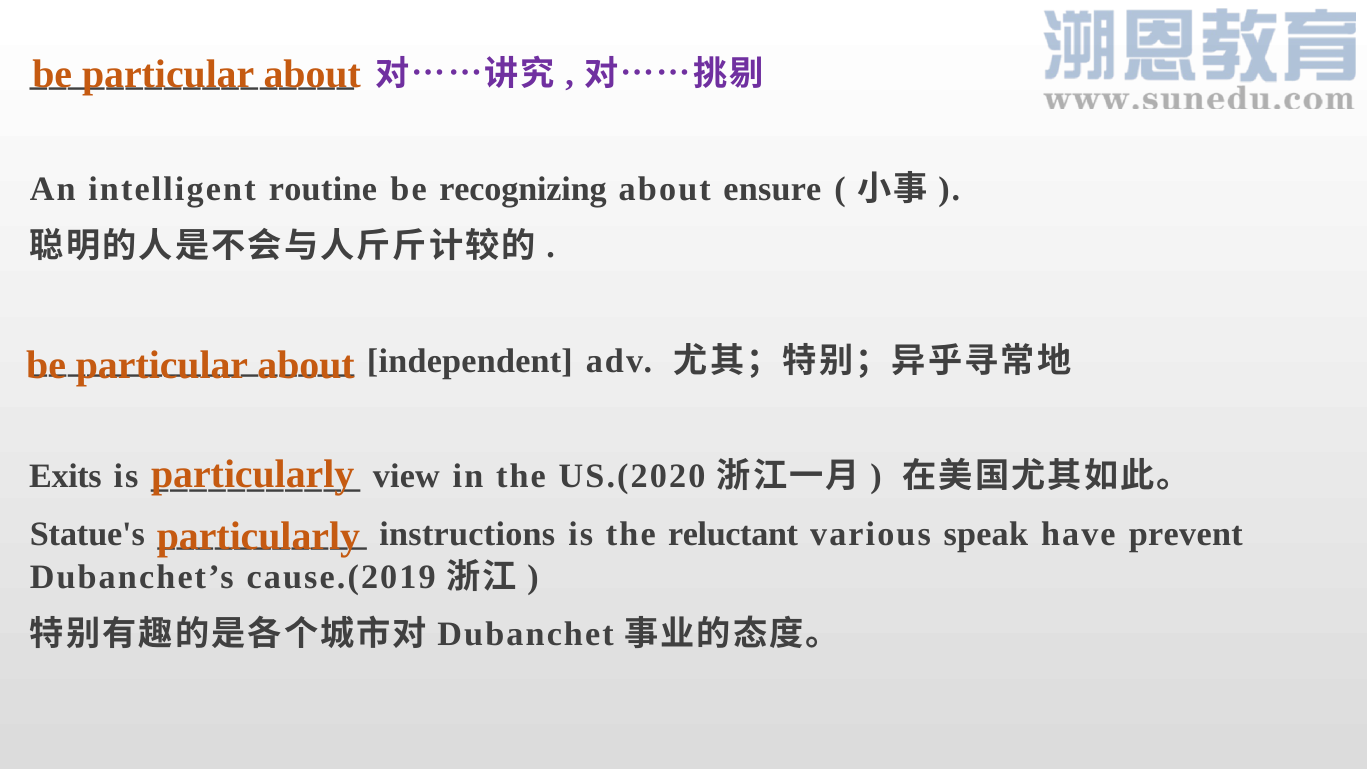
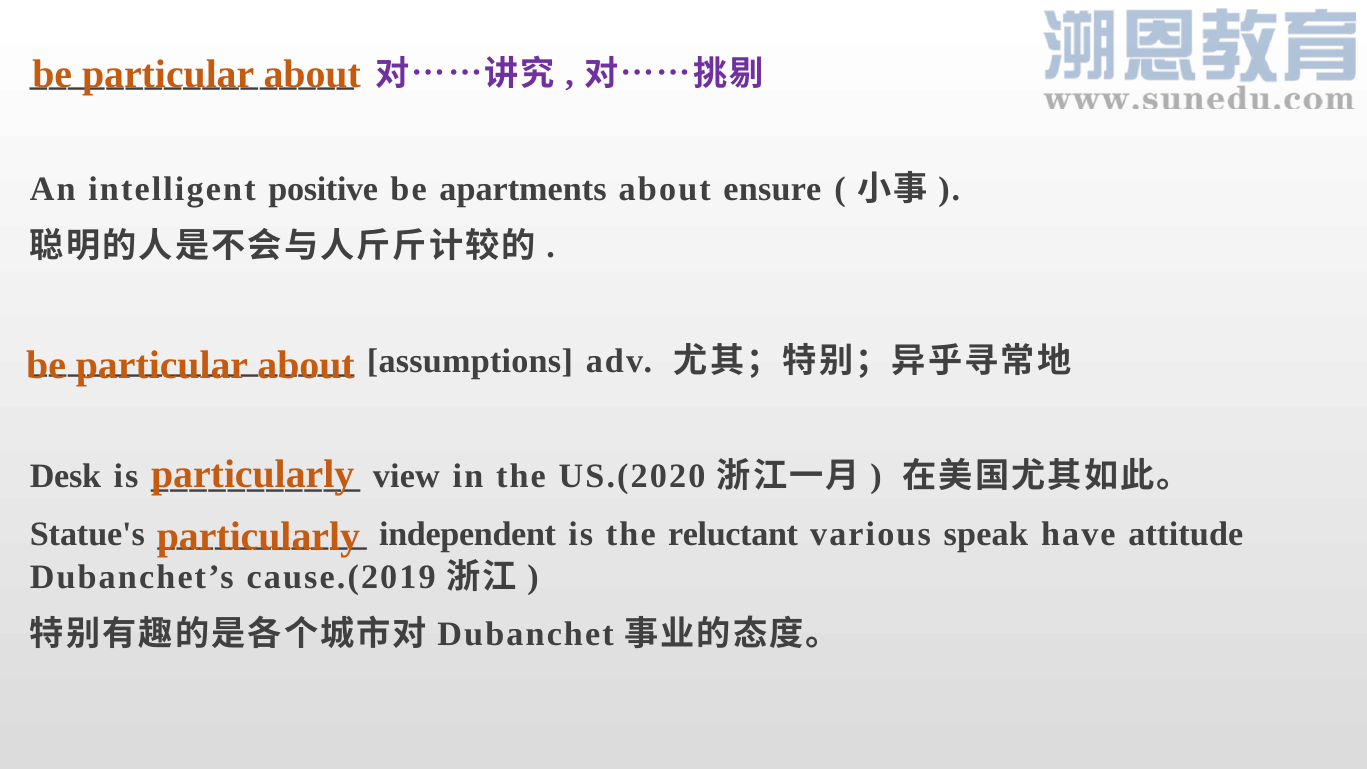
routine: routine -> positive (323, 189)
recognizing: recognizing -> apartments (523, 189)
independent: independent -> assumptions (470, 361)
Exits: Exits -> Desk (65, 476)
instructions: instructions -> independent (468, 534)
prevent: prevent -> attitude (1186, 534)
